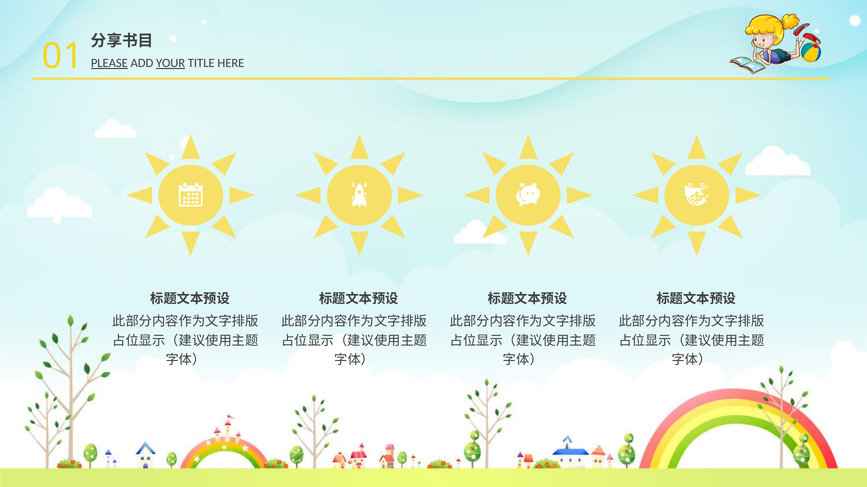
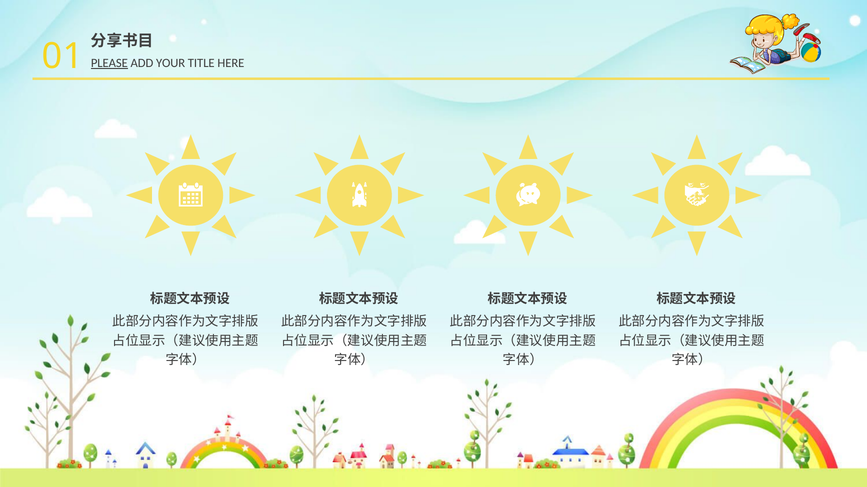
YOUR underline: present -> none (171, 63)
